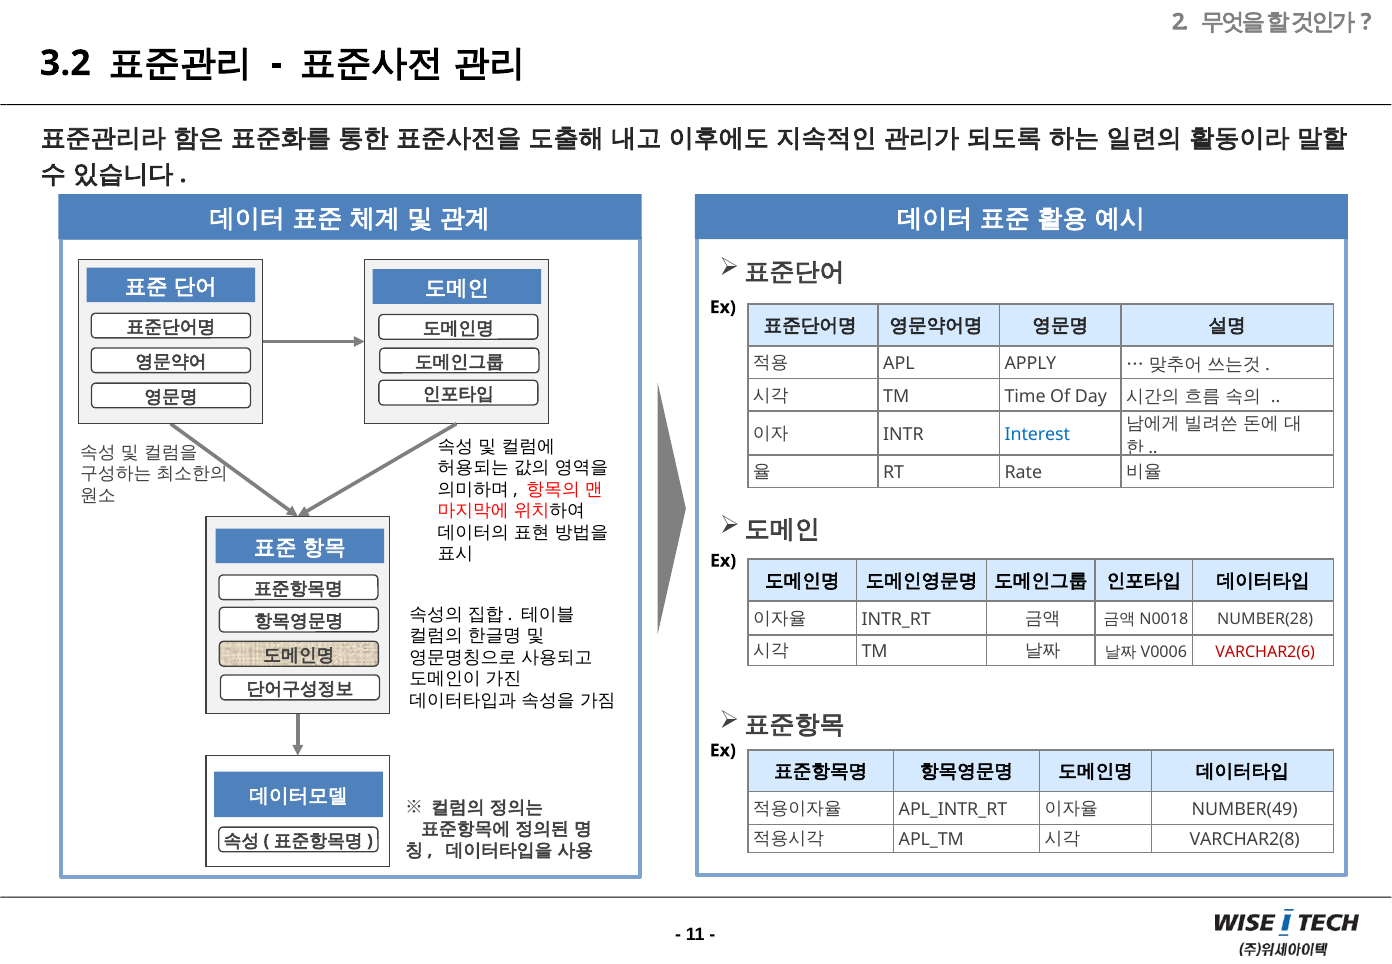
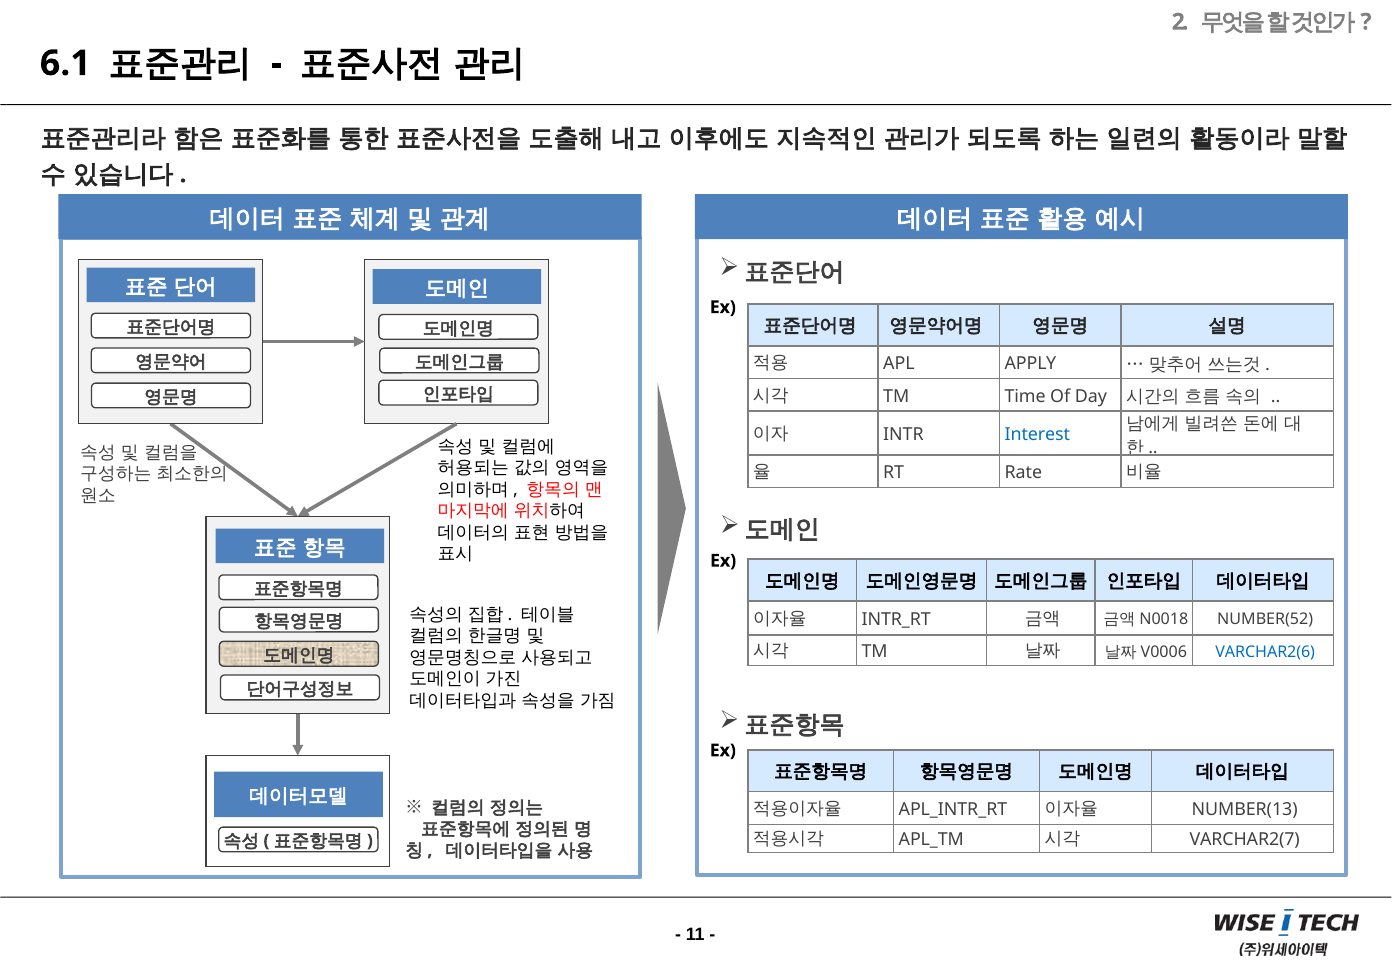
3.2: 3.2 -> 6.1 (65, 63)
NUMBER(28: NUMBER(28 -> NUMBER(52 (1265, 619)
VARCHAR2(6 colour: red -> blue (1265, 652)
NUMBER(49: NUMBER(49 -> NUMBER(13 (1245, 809)
VARCHAR2(8: VARCHAR2(8 -> VARCHAR2(7 (1245, 840)
